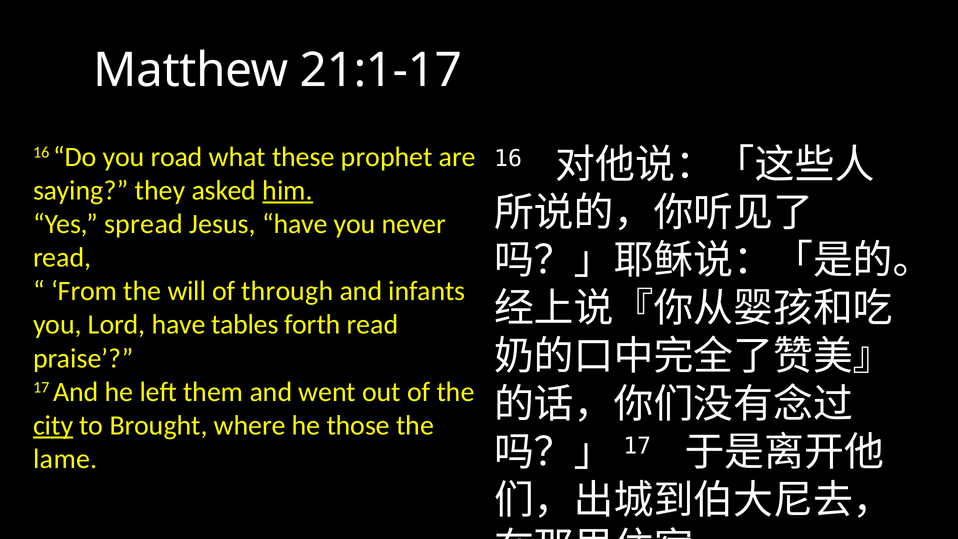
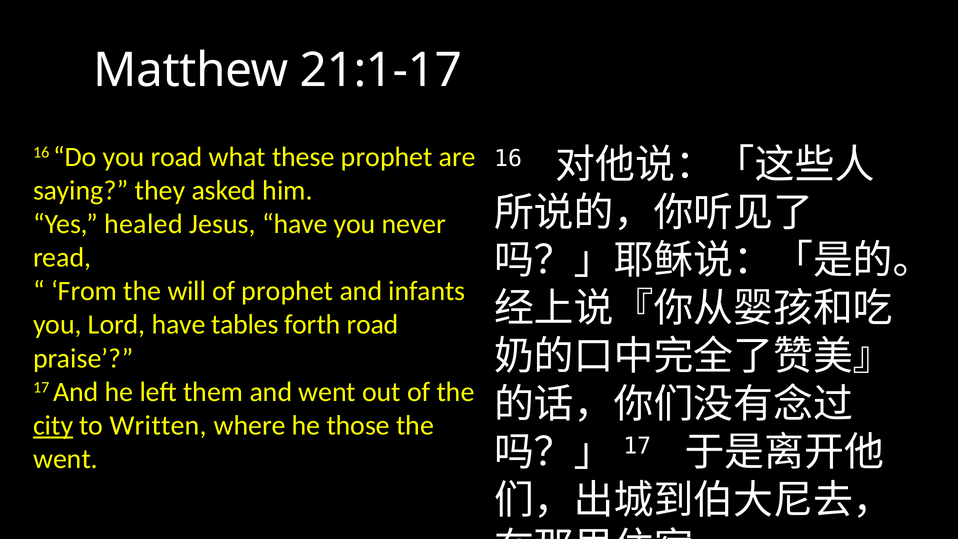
him underline: present -> none (288, 190)
spread: spread -> healed (144, 224)
of through: through -> prophet (287, 291)
forth read: read -> road (373, 325)
Brought: Brought -> Written (158, 425)
lame: lame -> went (66, 459)
